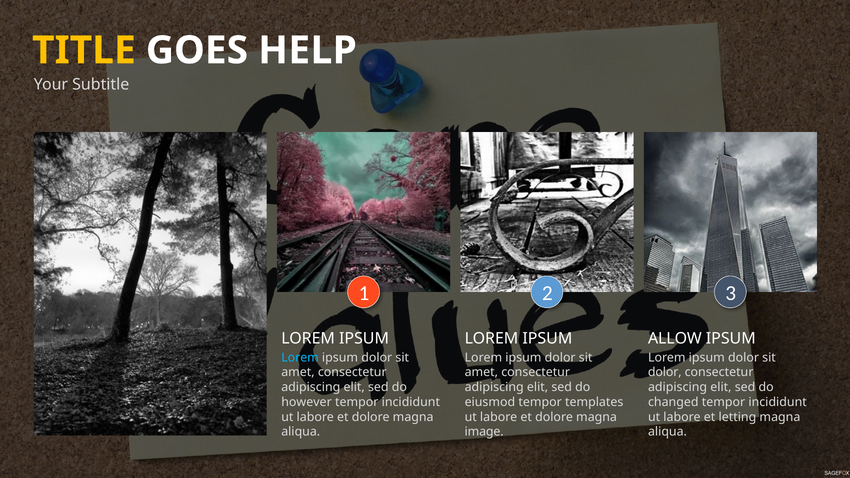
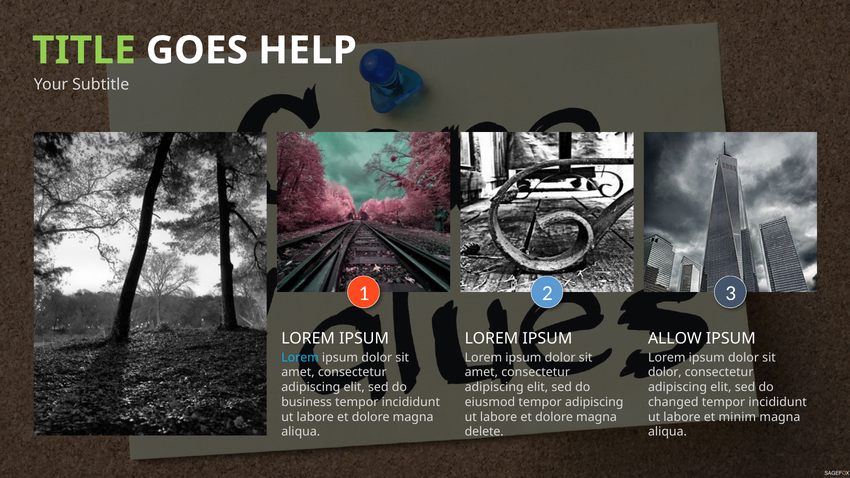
TITLE colour: yellow -> light green (84, 50)
however: however -> business (307, 402)
tempor templates: templates -> adipiscing (594, 402)
letting: letting -> minim (737, 417)
image: image -> delete (484, 432)
